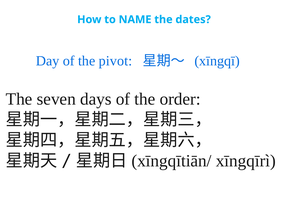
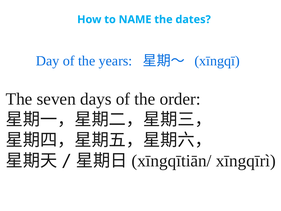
pivot: pivot -> years (116, 61)
